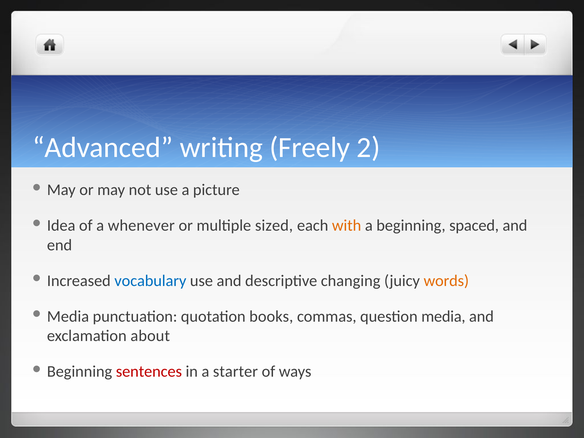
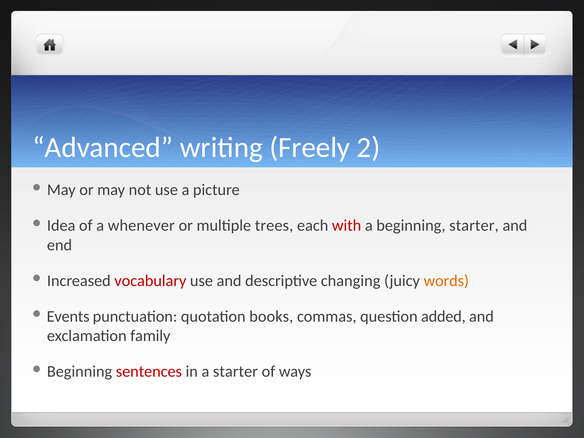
sized: sized -> trees (274, 226)
with colour: orange -> red (347, 226)
beginning spaced: spaced -> starter (474, 226)
vocabulary colour: blue -> red (150, 281)
Media: Media -> Events (68, 316)
question media: media -> added (443, 316)
about: about -> family (150, 336)
